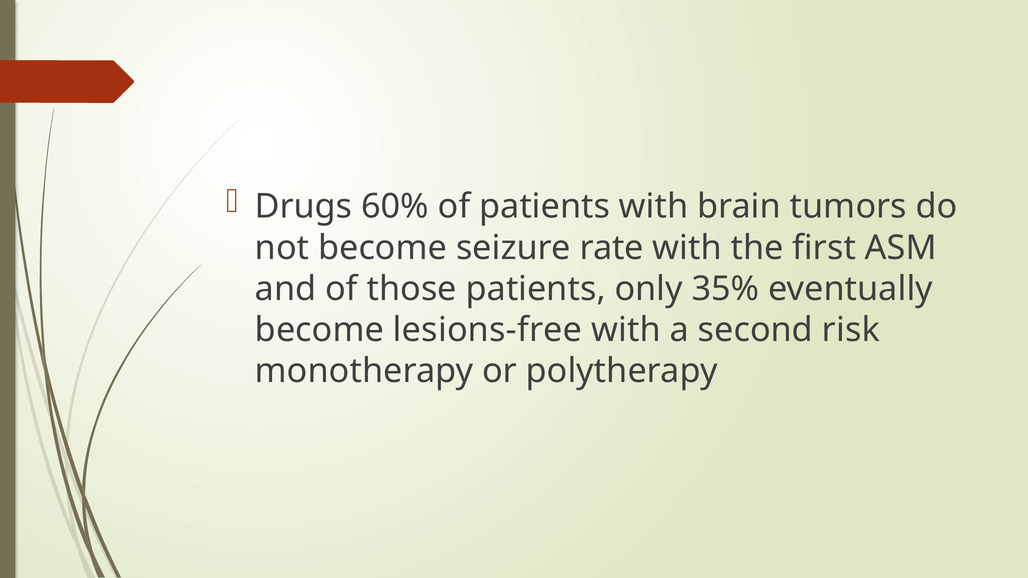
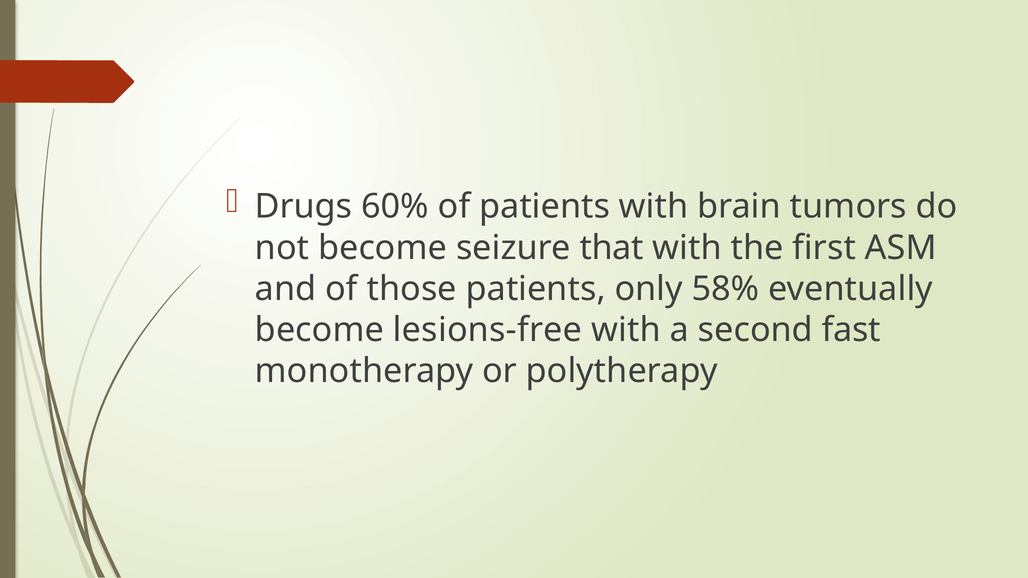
rate: rate -> that (612, 248)
35%: 35% -> 58% (726, 289)
risk: risk -> fast (851, 330)
